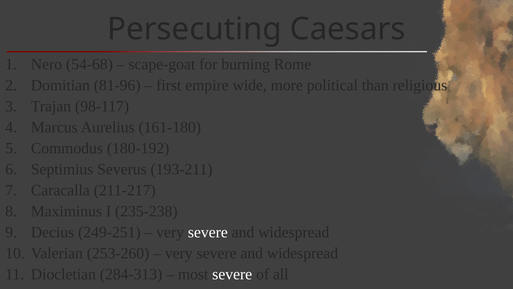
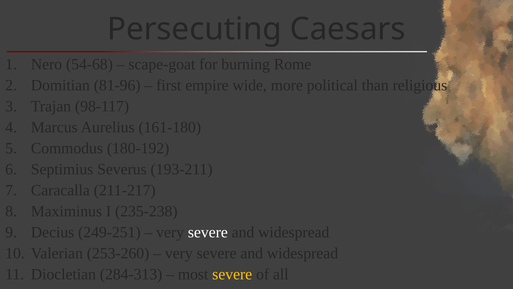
severe colour: white -> yellow (232, 274)
